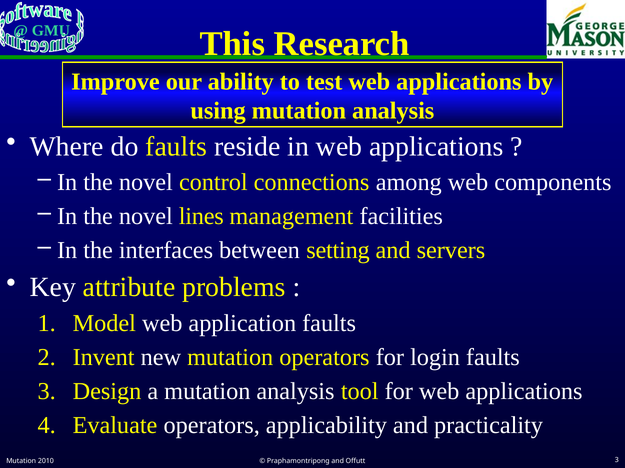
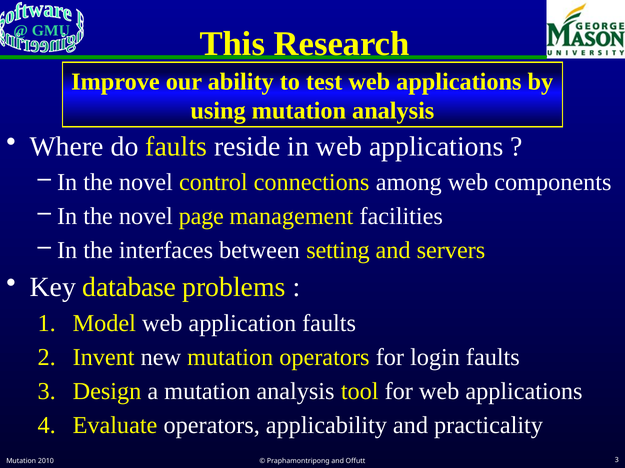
lines: lines -> page (201, 217)
attribute: attribute -> database (129, 288)
